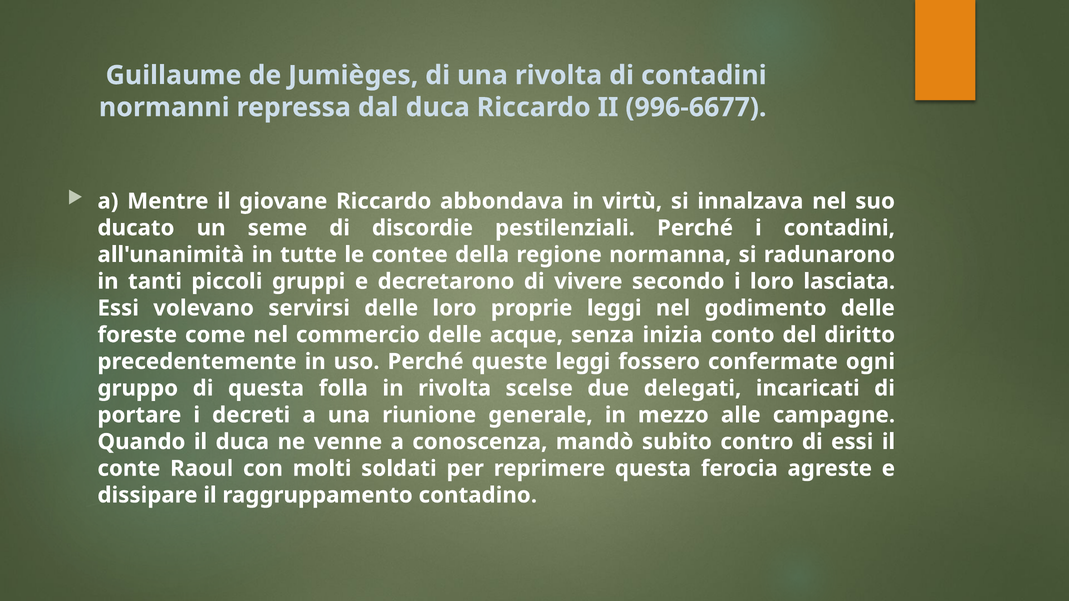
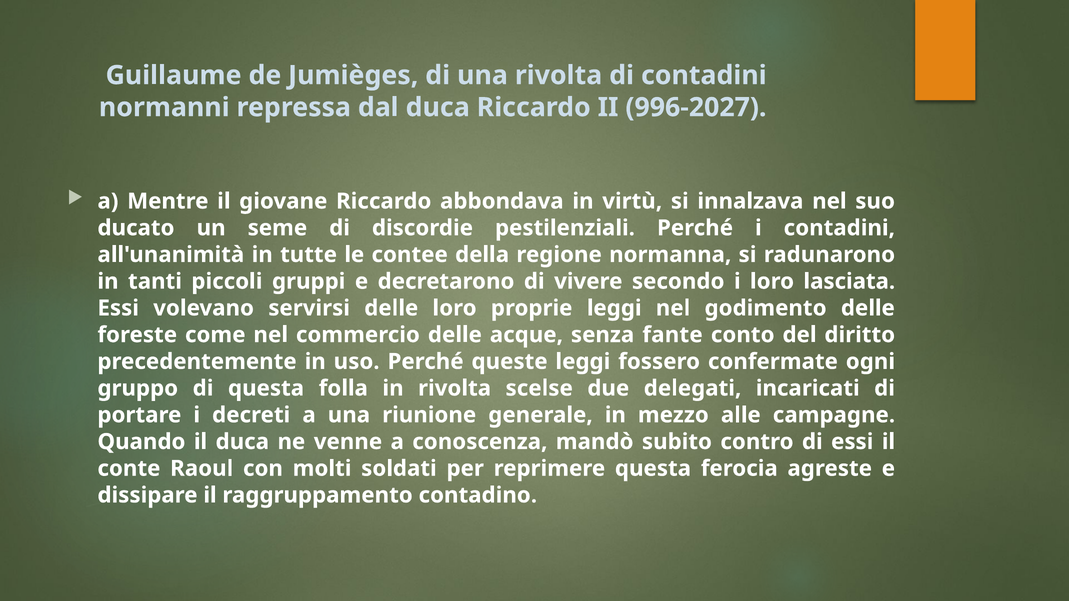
996-6677: 996-6677 -> 996-2027 (696, 107)
inizia: inizia -> fante (672, 335)
